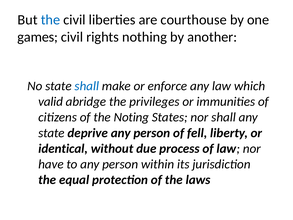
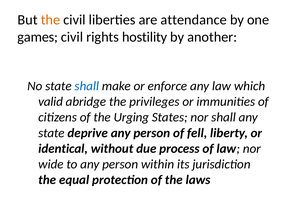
the colour: blue -> orange (50, 20)
courthouse: courthouse -> attendance (194, 20)
nothing: nothing -> hostility (145, 37)
Noting: Noting -> Urging (131, 117)
have: have -> wide (51, 164)
